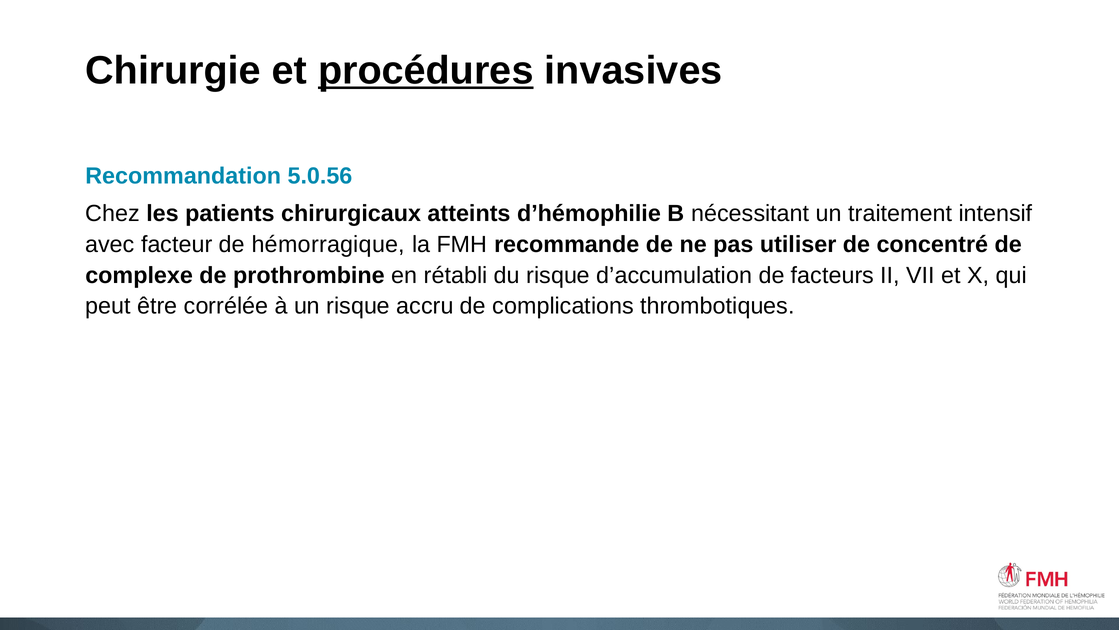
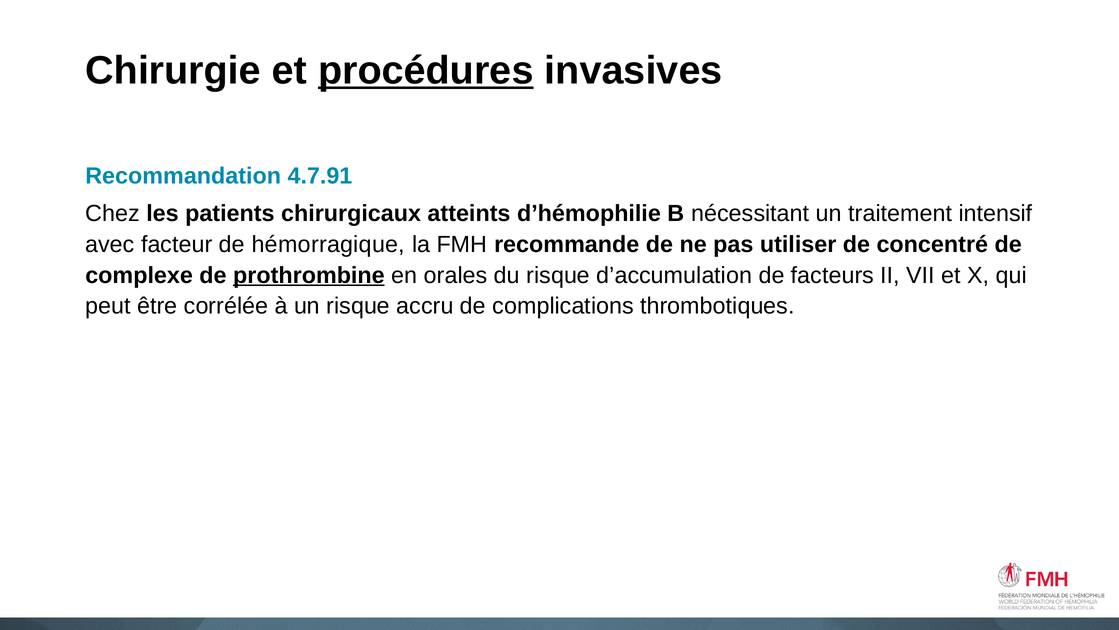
5.0.56: 5.0.56 -> 4.7.91 (320, 176)
prothrombine underline: none -> present (309, 275)
rétabli: rétabli -> orales (456, 275)
